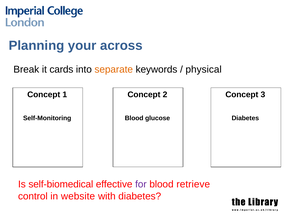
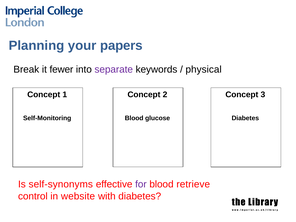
across: across -> papers (121, 45)
cards: cards -> fewer (61, 69)
separate colour: orange -> purple (114, 69)
self-biomedical: self-biomedical -> self-synonyms (61, 184)
